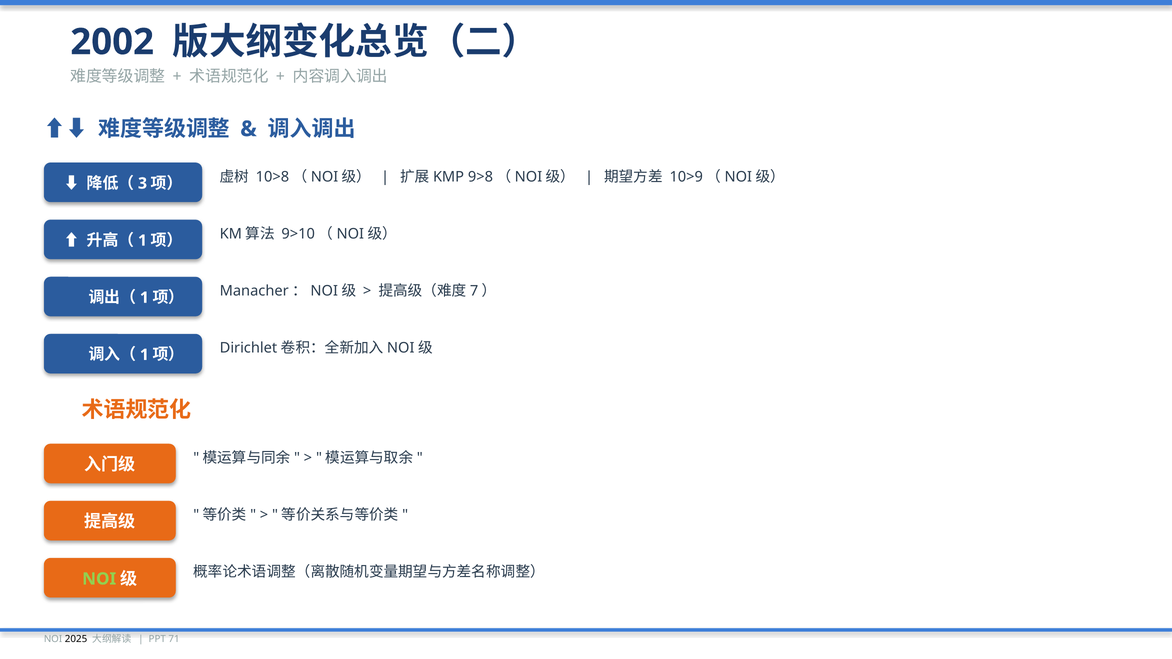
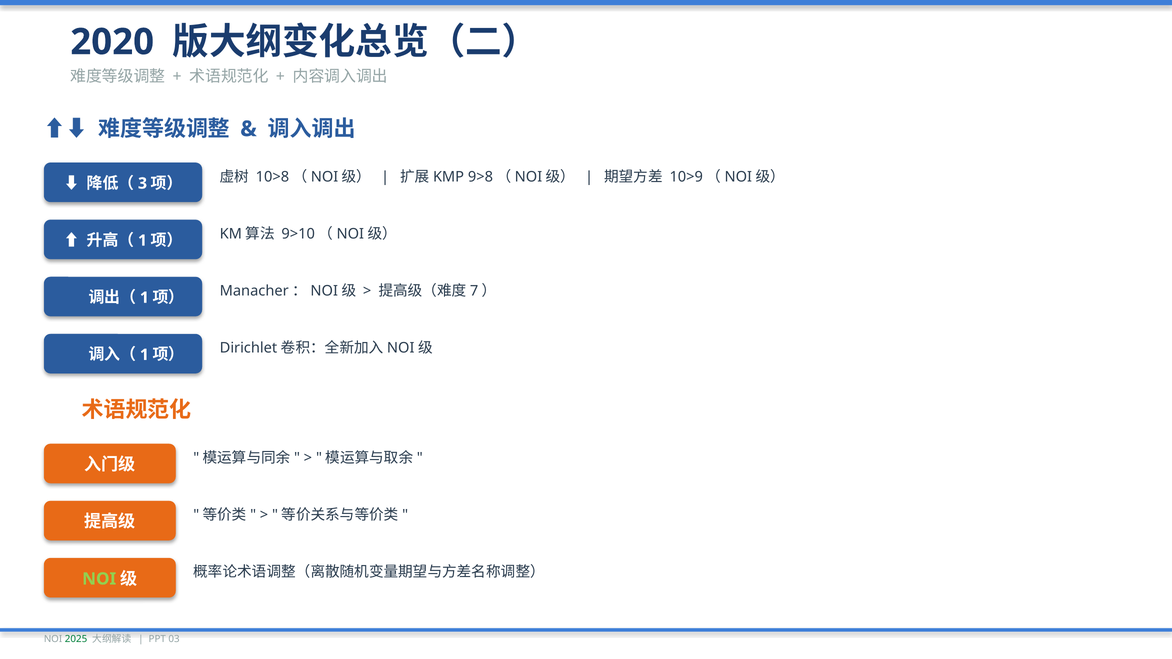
2002: 2002 -> 2020 (112, 42)
2025 colour: black -> green (76, 639)
71: 71 -> 03 (174, 639)
